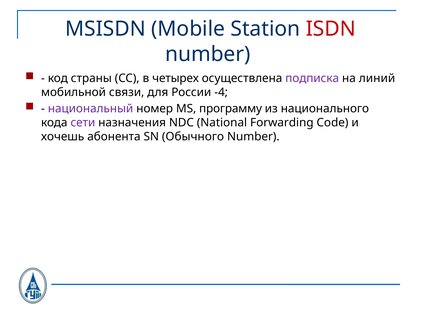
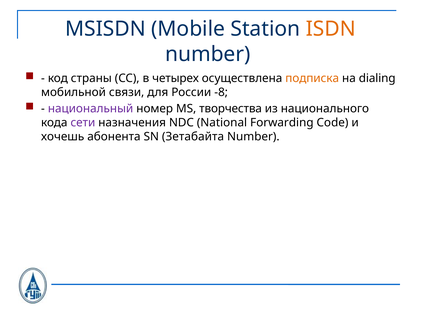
ISDN colour: red -> orange (331, 29)
подписка colour: purple -> orange (312, 78)
линий: линий -> dialing (377, 78)
-4: -4 -> -8 (221, 92)
программу: программу -> творчества (231, 109)
Обычного: Обычного -> Зетабайта (193, 137)
